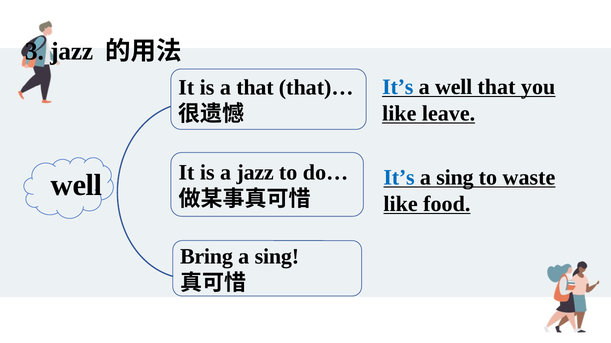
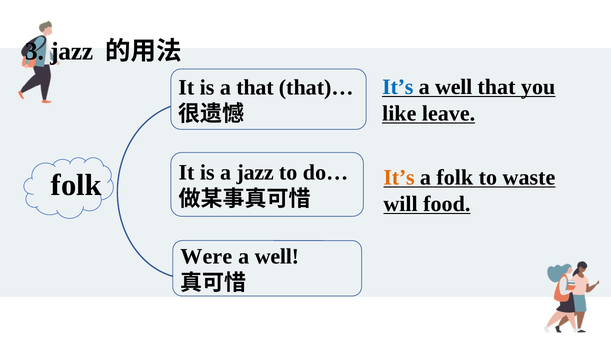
It’s colour: blue -> orange (399, 178)
sing: sing -> folk (455, 178)
well: well -> folk (76, 185)
like: like -> will (401, 204)
Bring: Bring -> Were (206, 257)
sing: sing -> well (277, 257)
